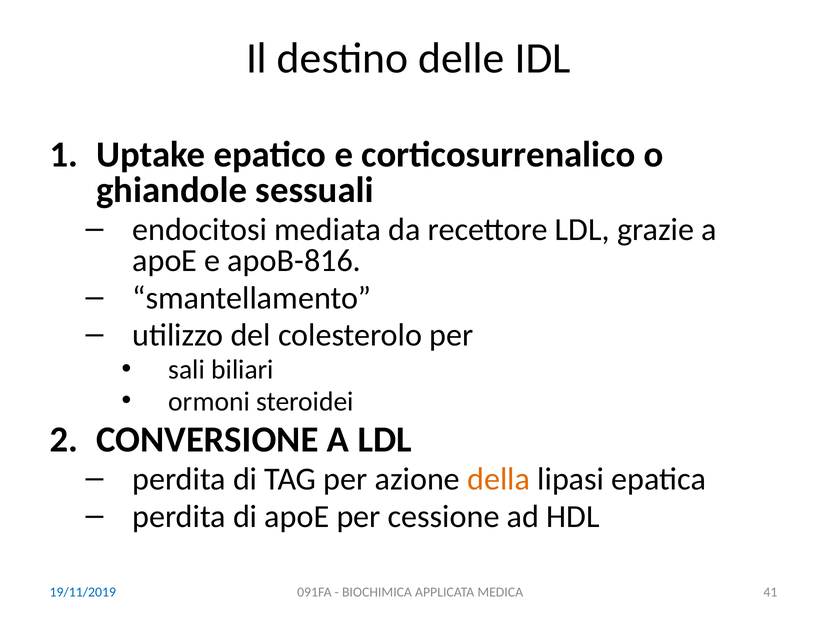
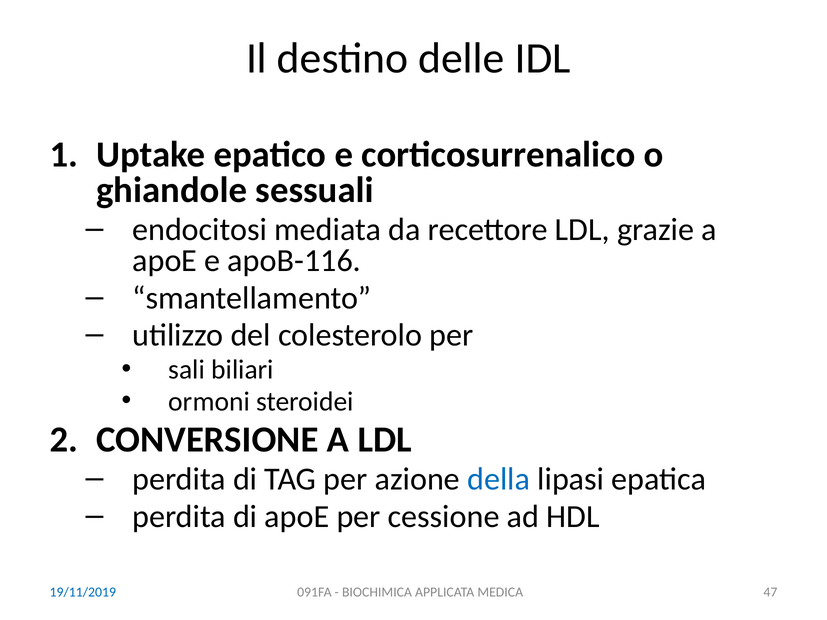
apoB-816: apoB-816 -> apoB-116 (294, 261)
della colour: orange -> blue (499, 479)
41: 41 -> 47 (770, 592)
